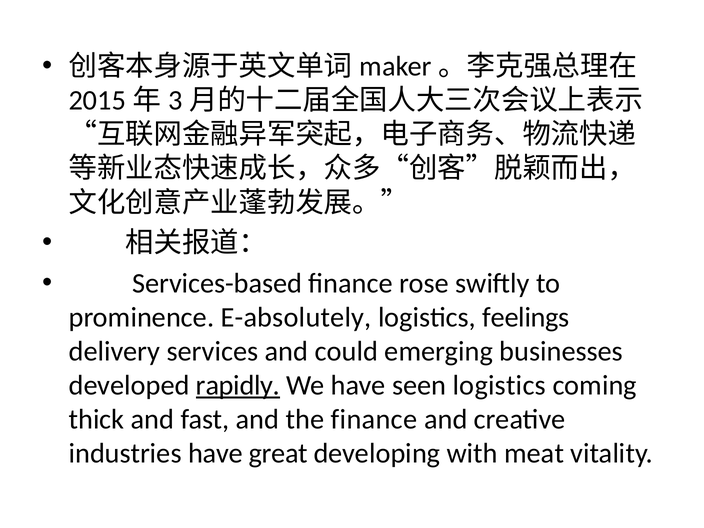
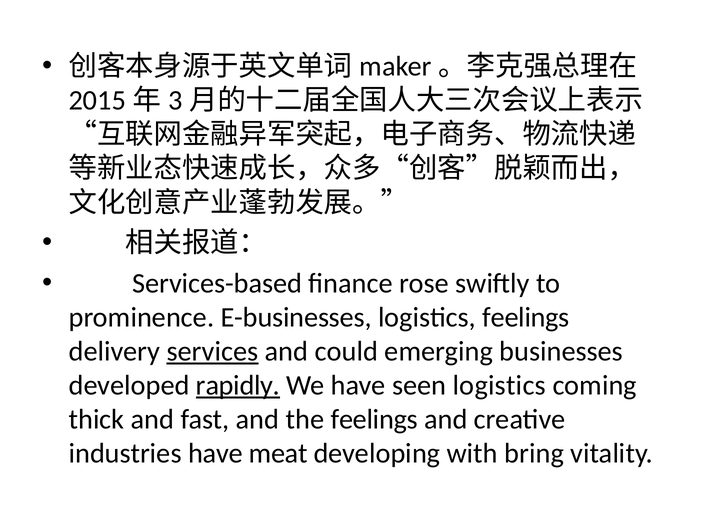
E-absolutely: E-absolutely -> E-businesses (296, 317)
services underline: none -> present (213, 351)
the finance: finance -> feelings (374, 419)
great: great -> meat (278, 453)
meat: meat -> bring (534, 453)
